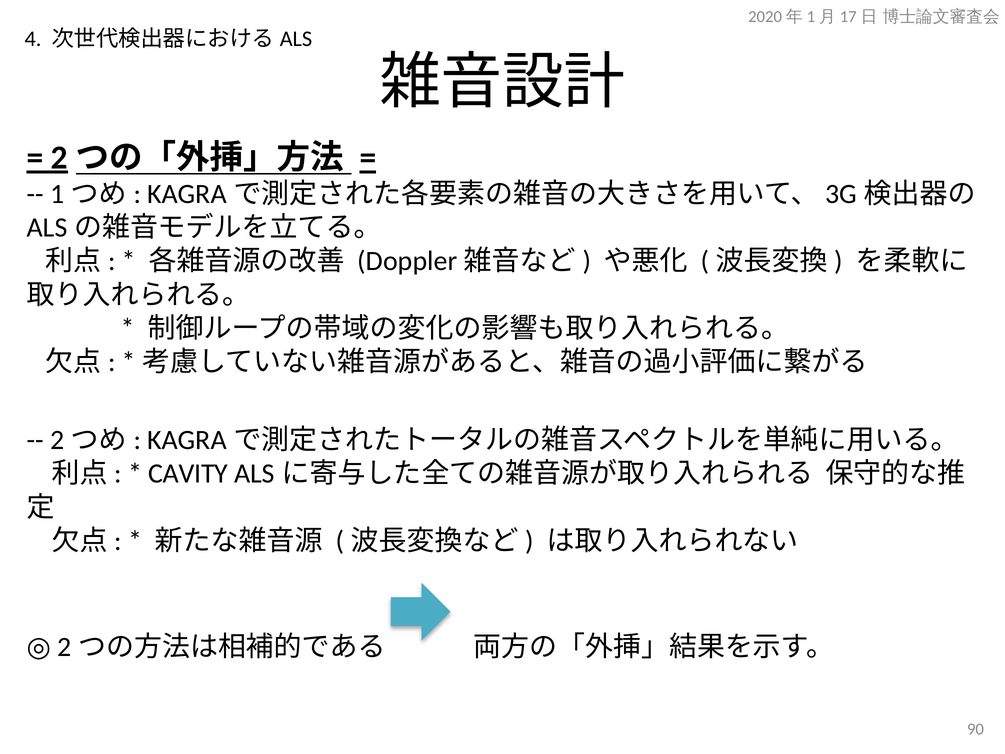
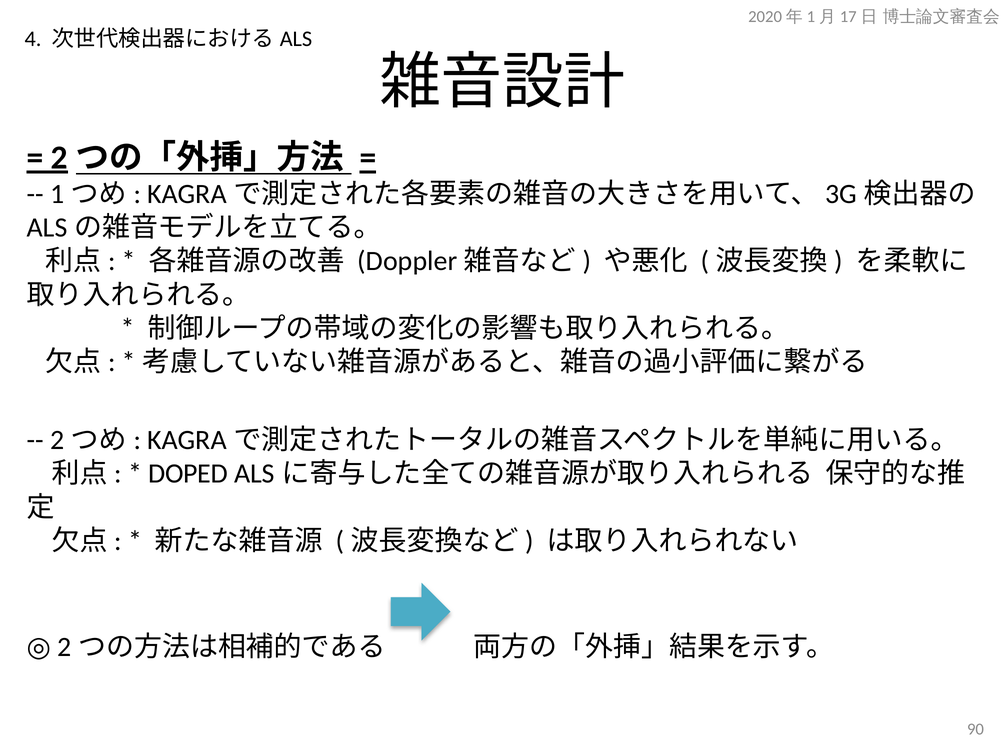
CAVITY: CAVITY -> DOPED (188, 474)
